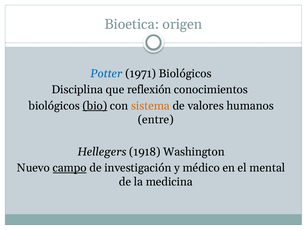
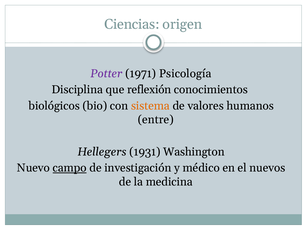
Bioetica: Bioetica -> Ciencias (132, 24)
Potter colour: blue -> purple (107, 74)
1971 Biológicos: Biológicos -> Psicología (185, 74)
bio underline: present -> none (95, 106)
1918: 1918 -> 1931 (145, 152)
mental: mental -> nuevos (267, 168)
